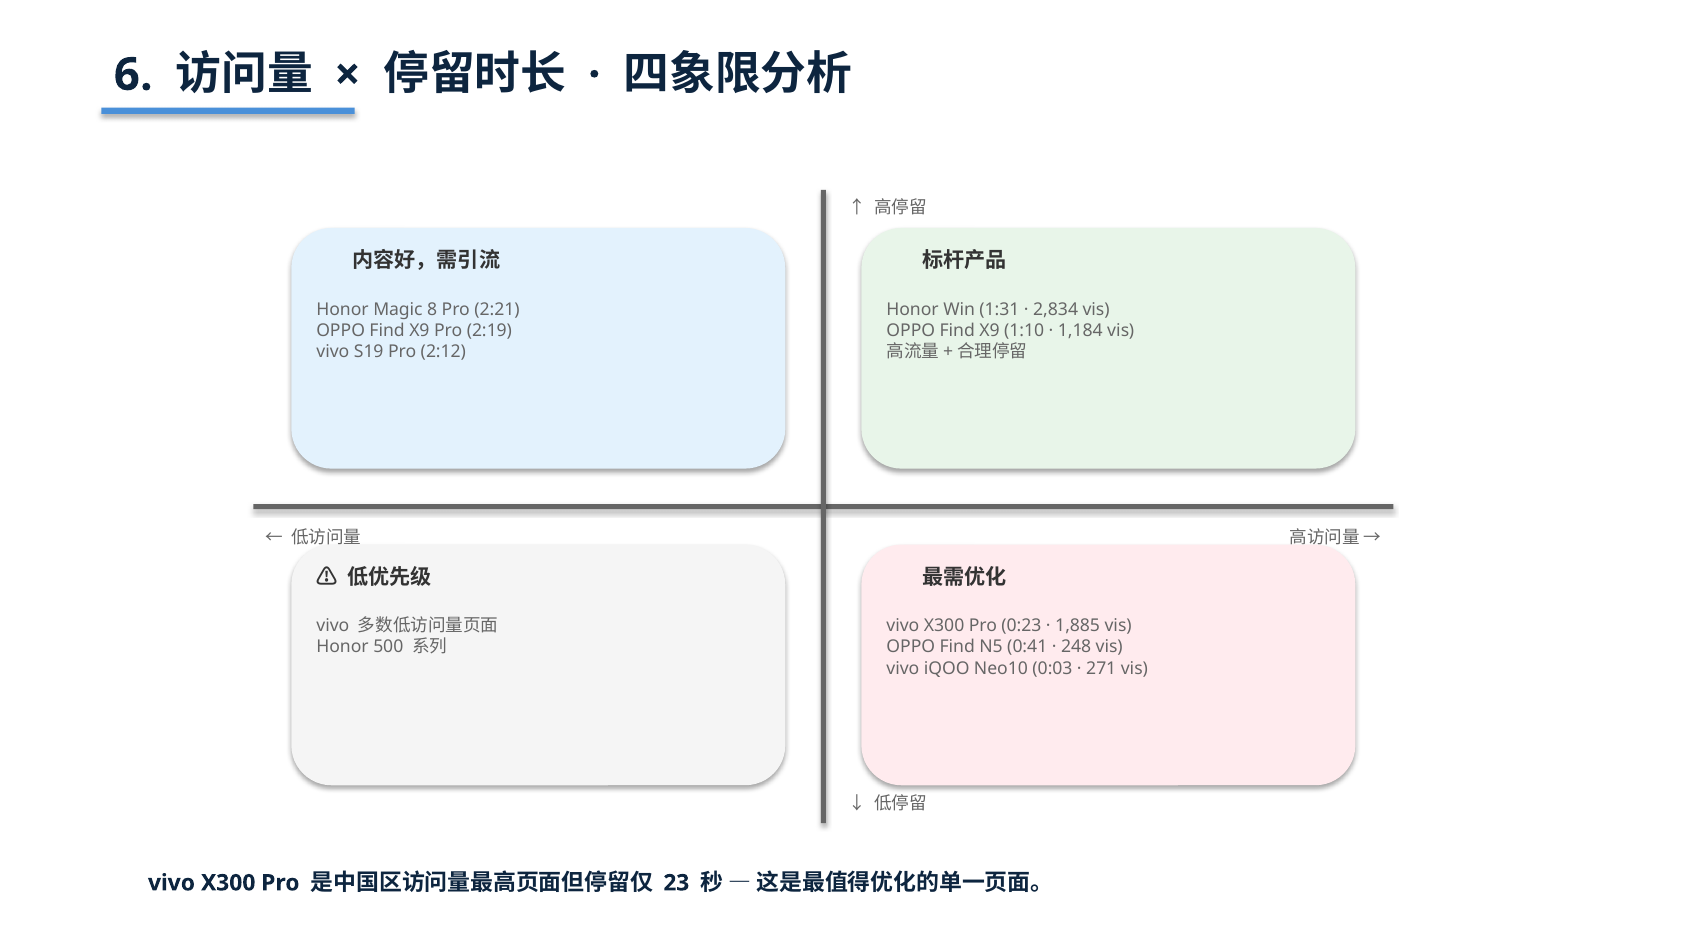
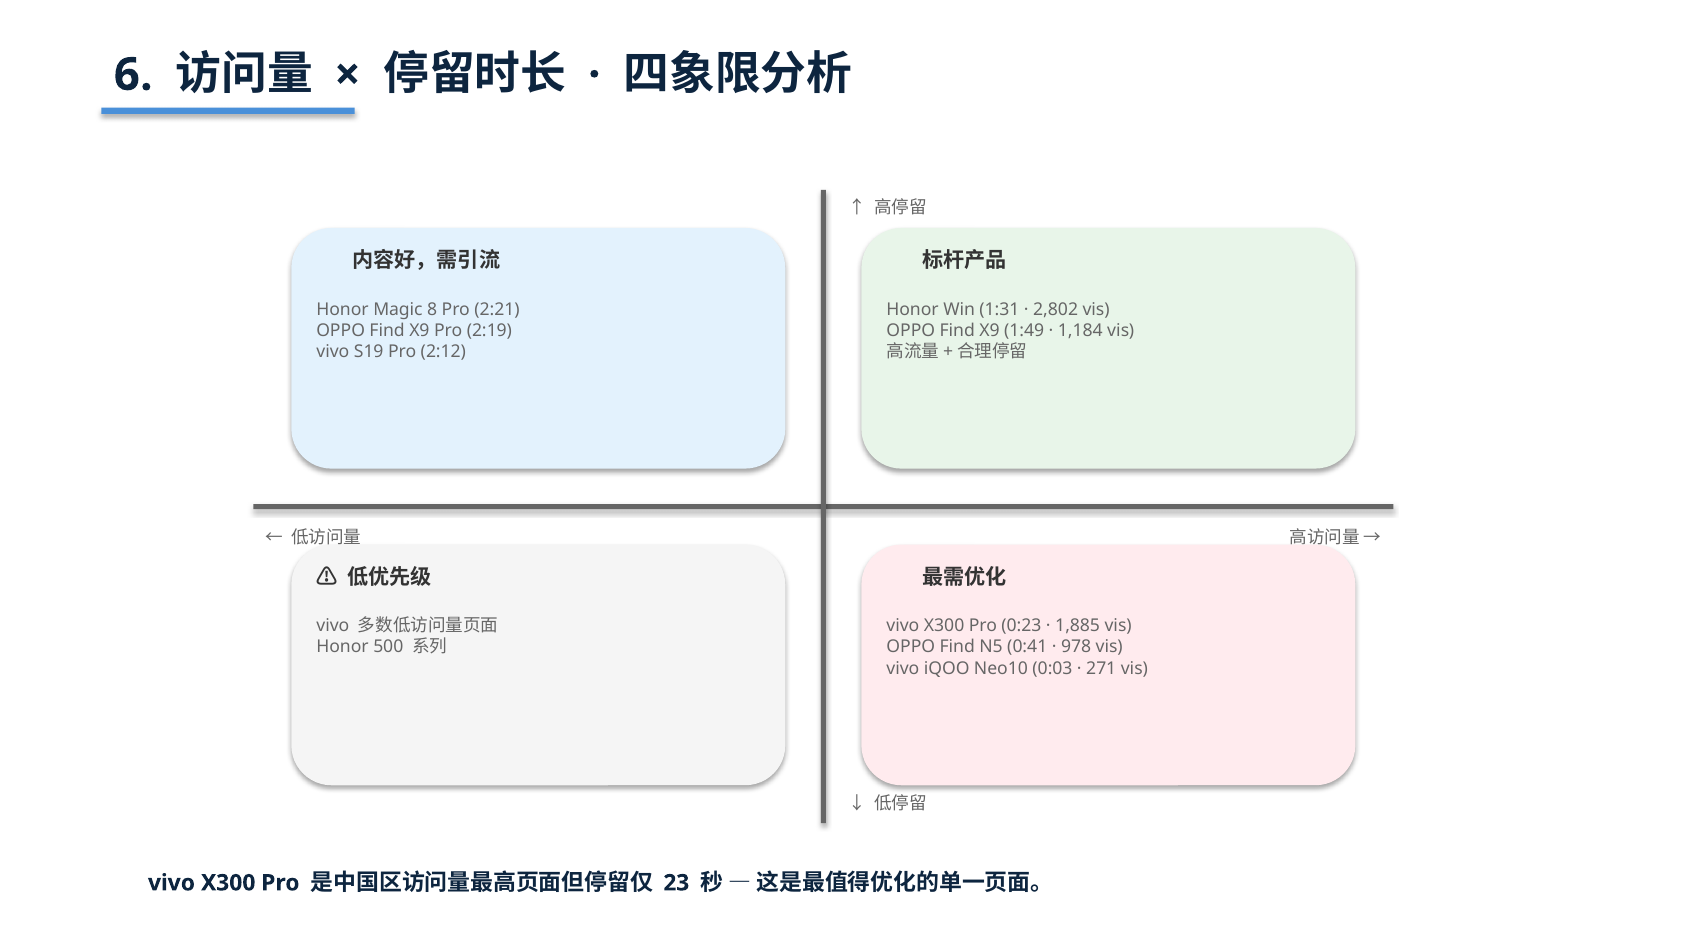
2,834: 2,834 -> 2,802 (1056, 309)
1:10: 1:10 -> 1:49 (1024, 330)
248: 248 -> 978 (1076, 647)
